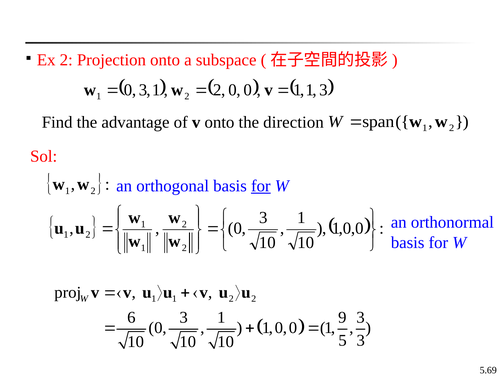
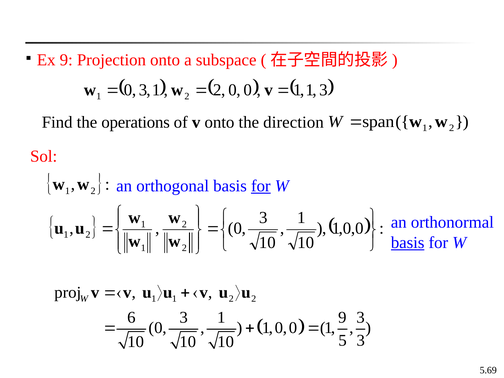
Ex 2: 2 -> 9 (66, 60)
advantage: advantage -> operations (136, 122)
basis underline: none -> present (408, 243)
